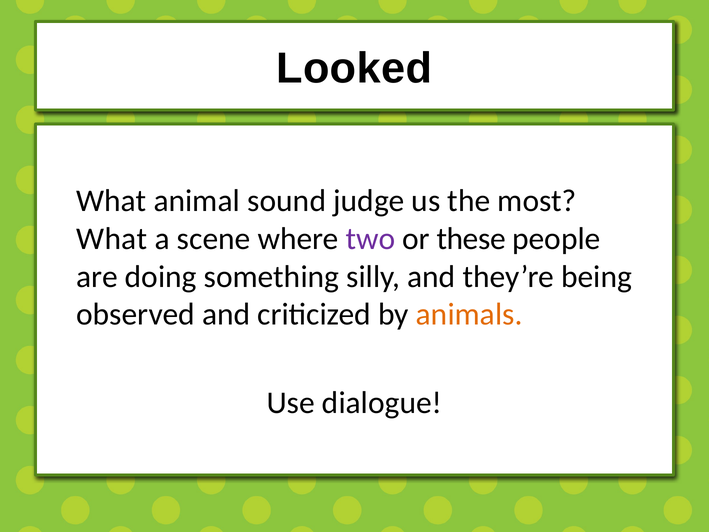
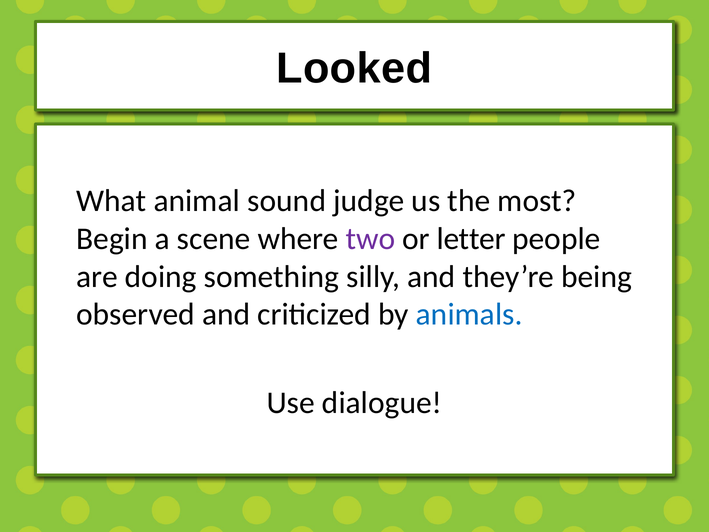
What: What -> Begin (112, 239)
these: these -> letter (471, 239)
animals colour: orange -> blue (469, 314)
